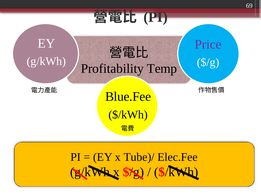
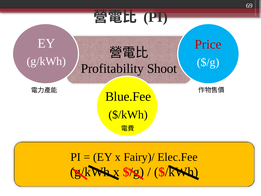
Price colour: purple -> red (208, 44)
Temp: Temp -> Shoot (162, 68)
Tube)/: Tube)/ -> Fairy)/ (139, 157)
